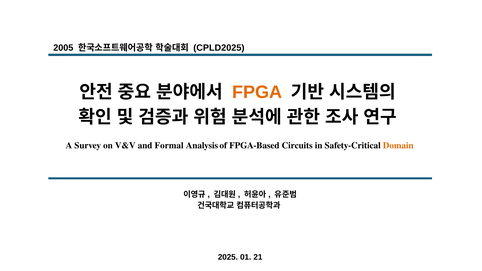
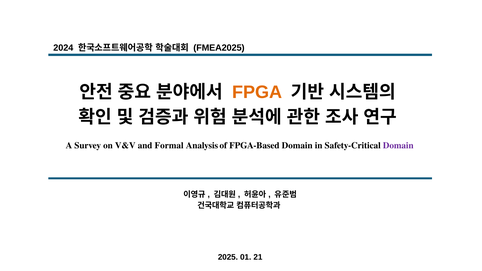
2005: 2005 -> 2024 (63, 48)
CPLD2025: CPLD2025 -> FMEA2025 (219, 48)
FPGA-Based Circuits: Circuits -> Domain (297, 145)
Domain colour: orange -> purple (398, 145)
